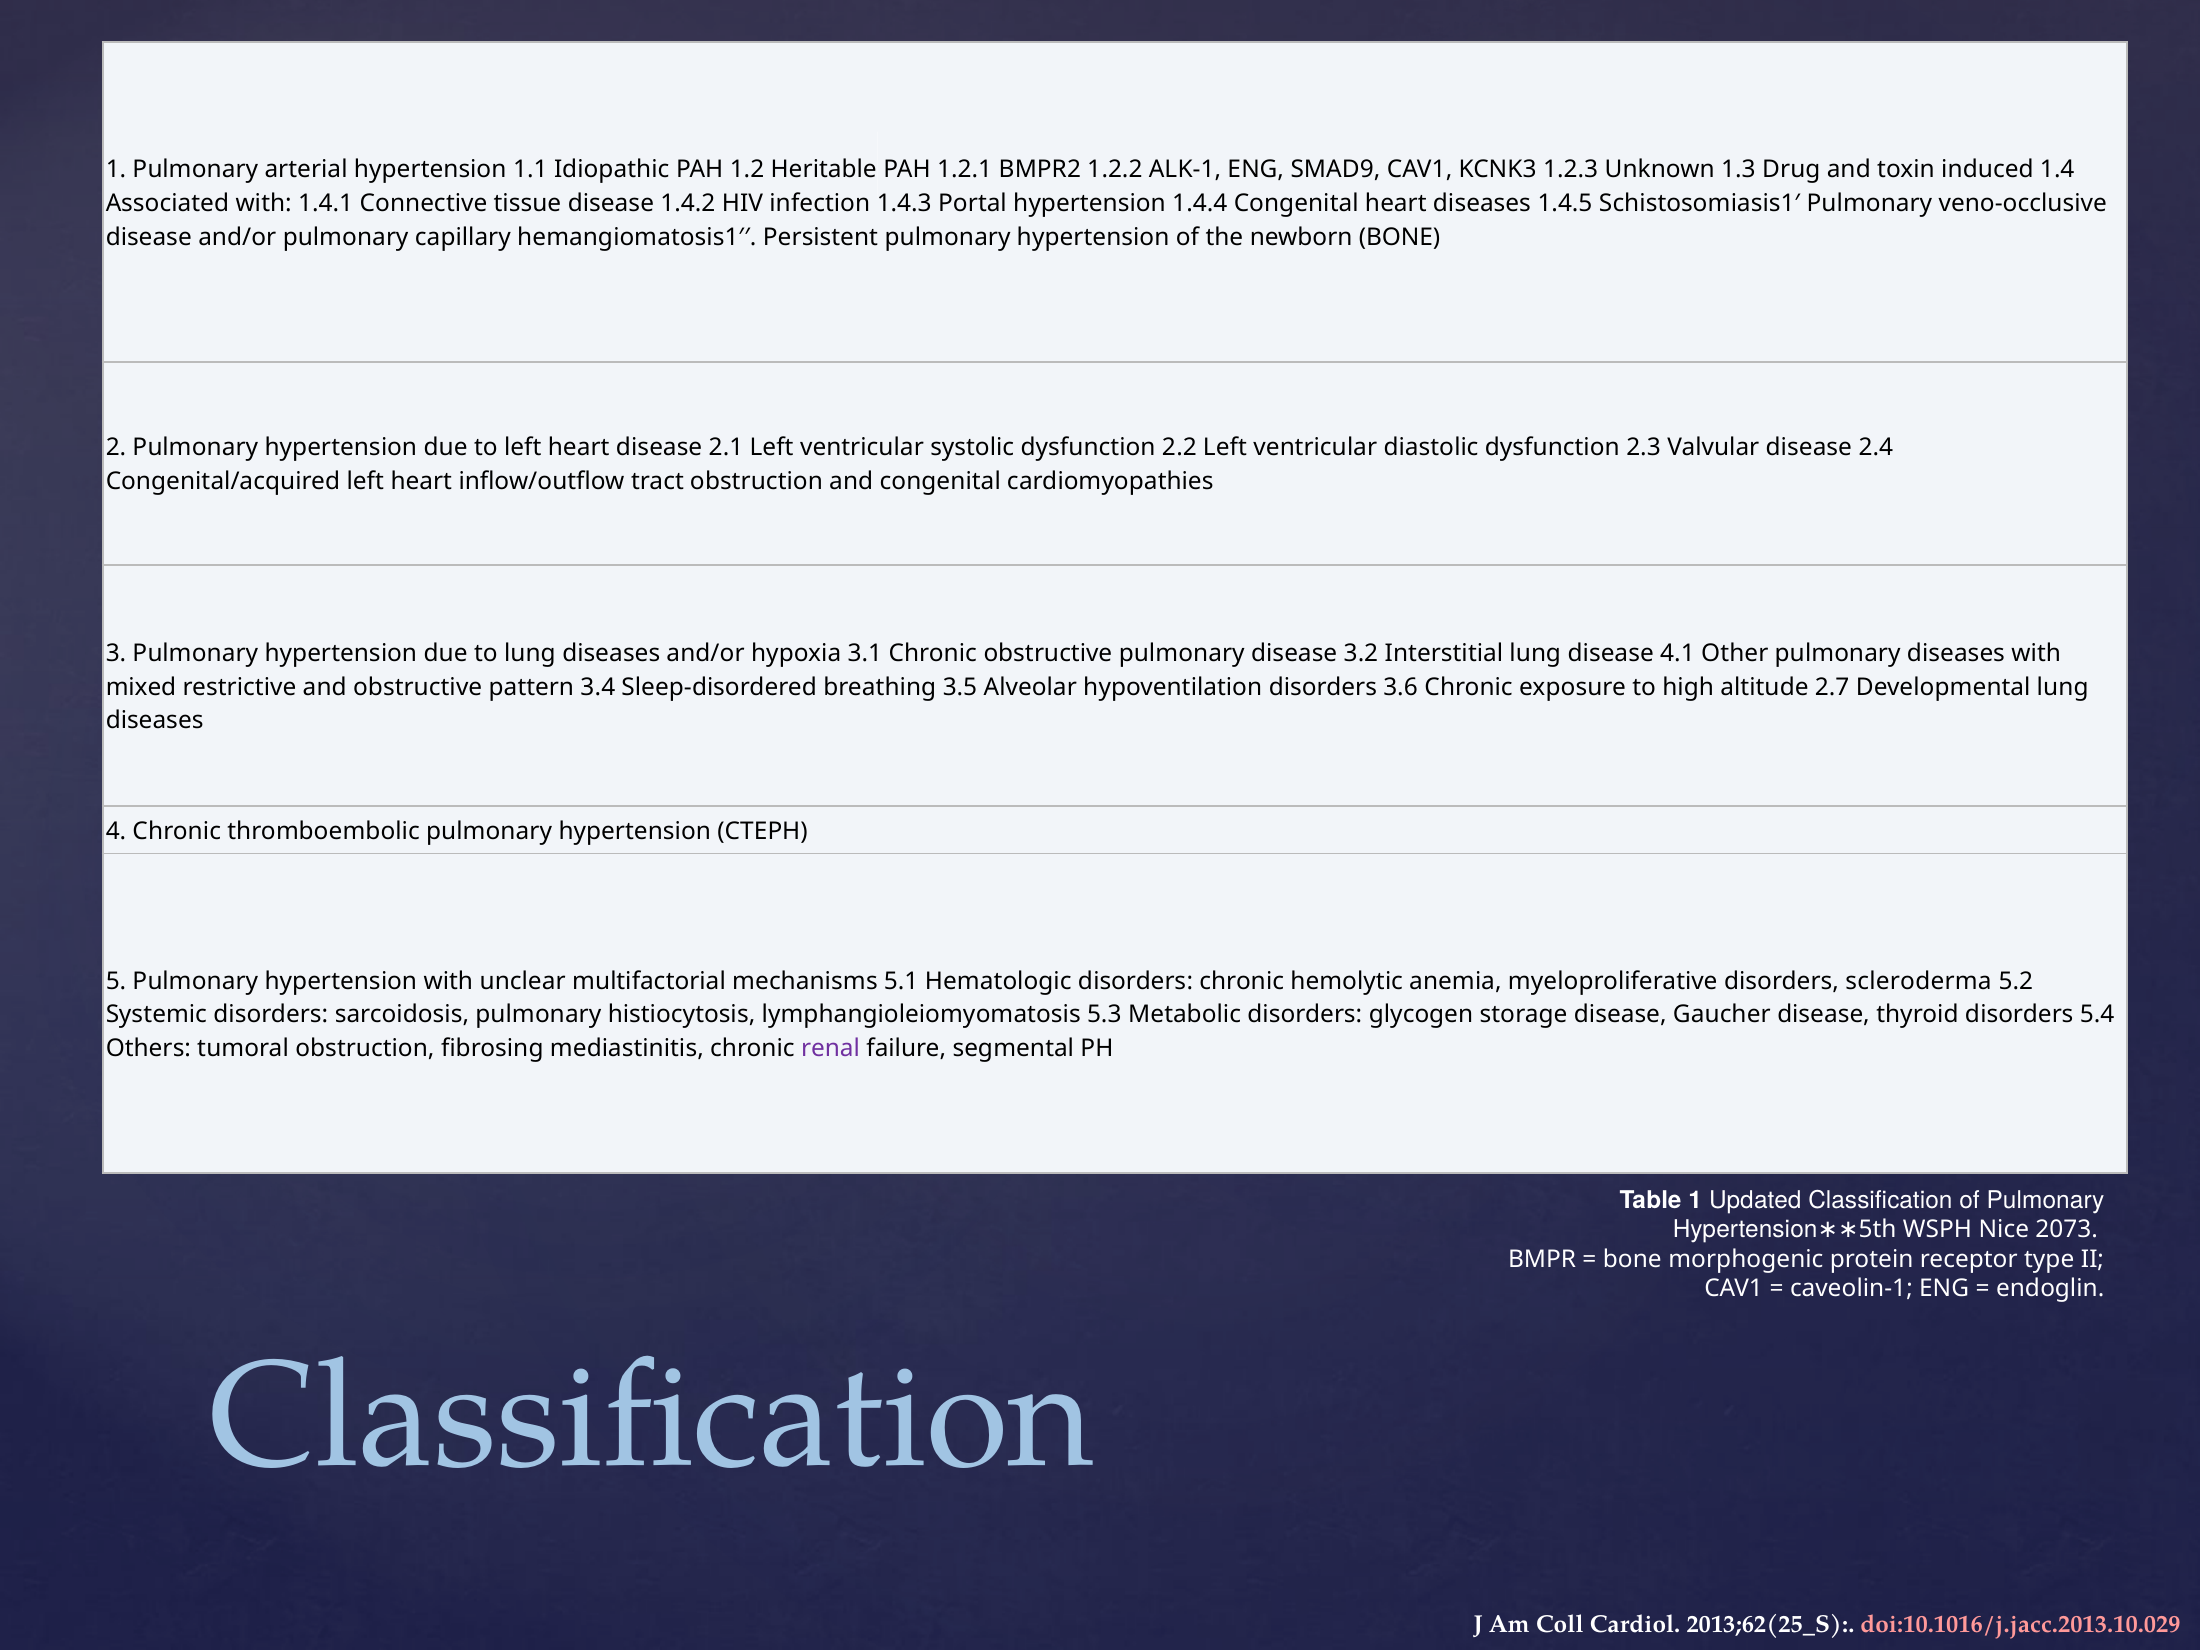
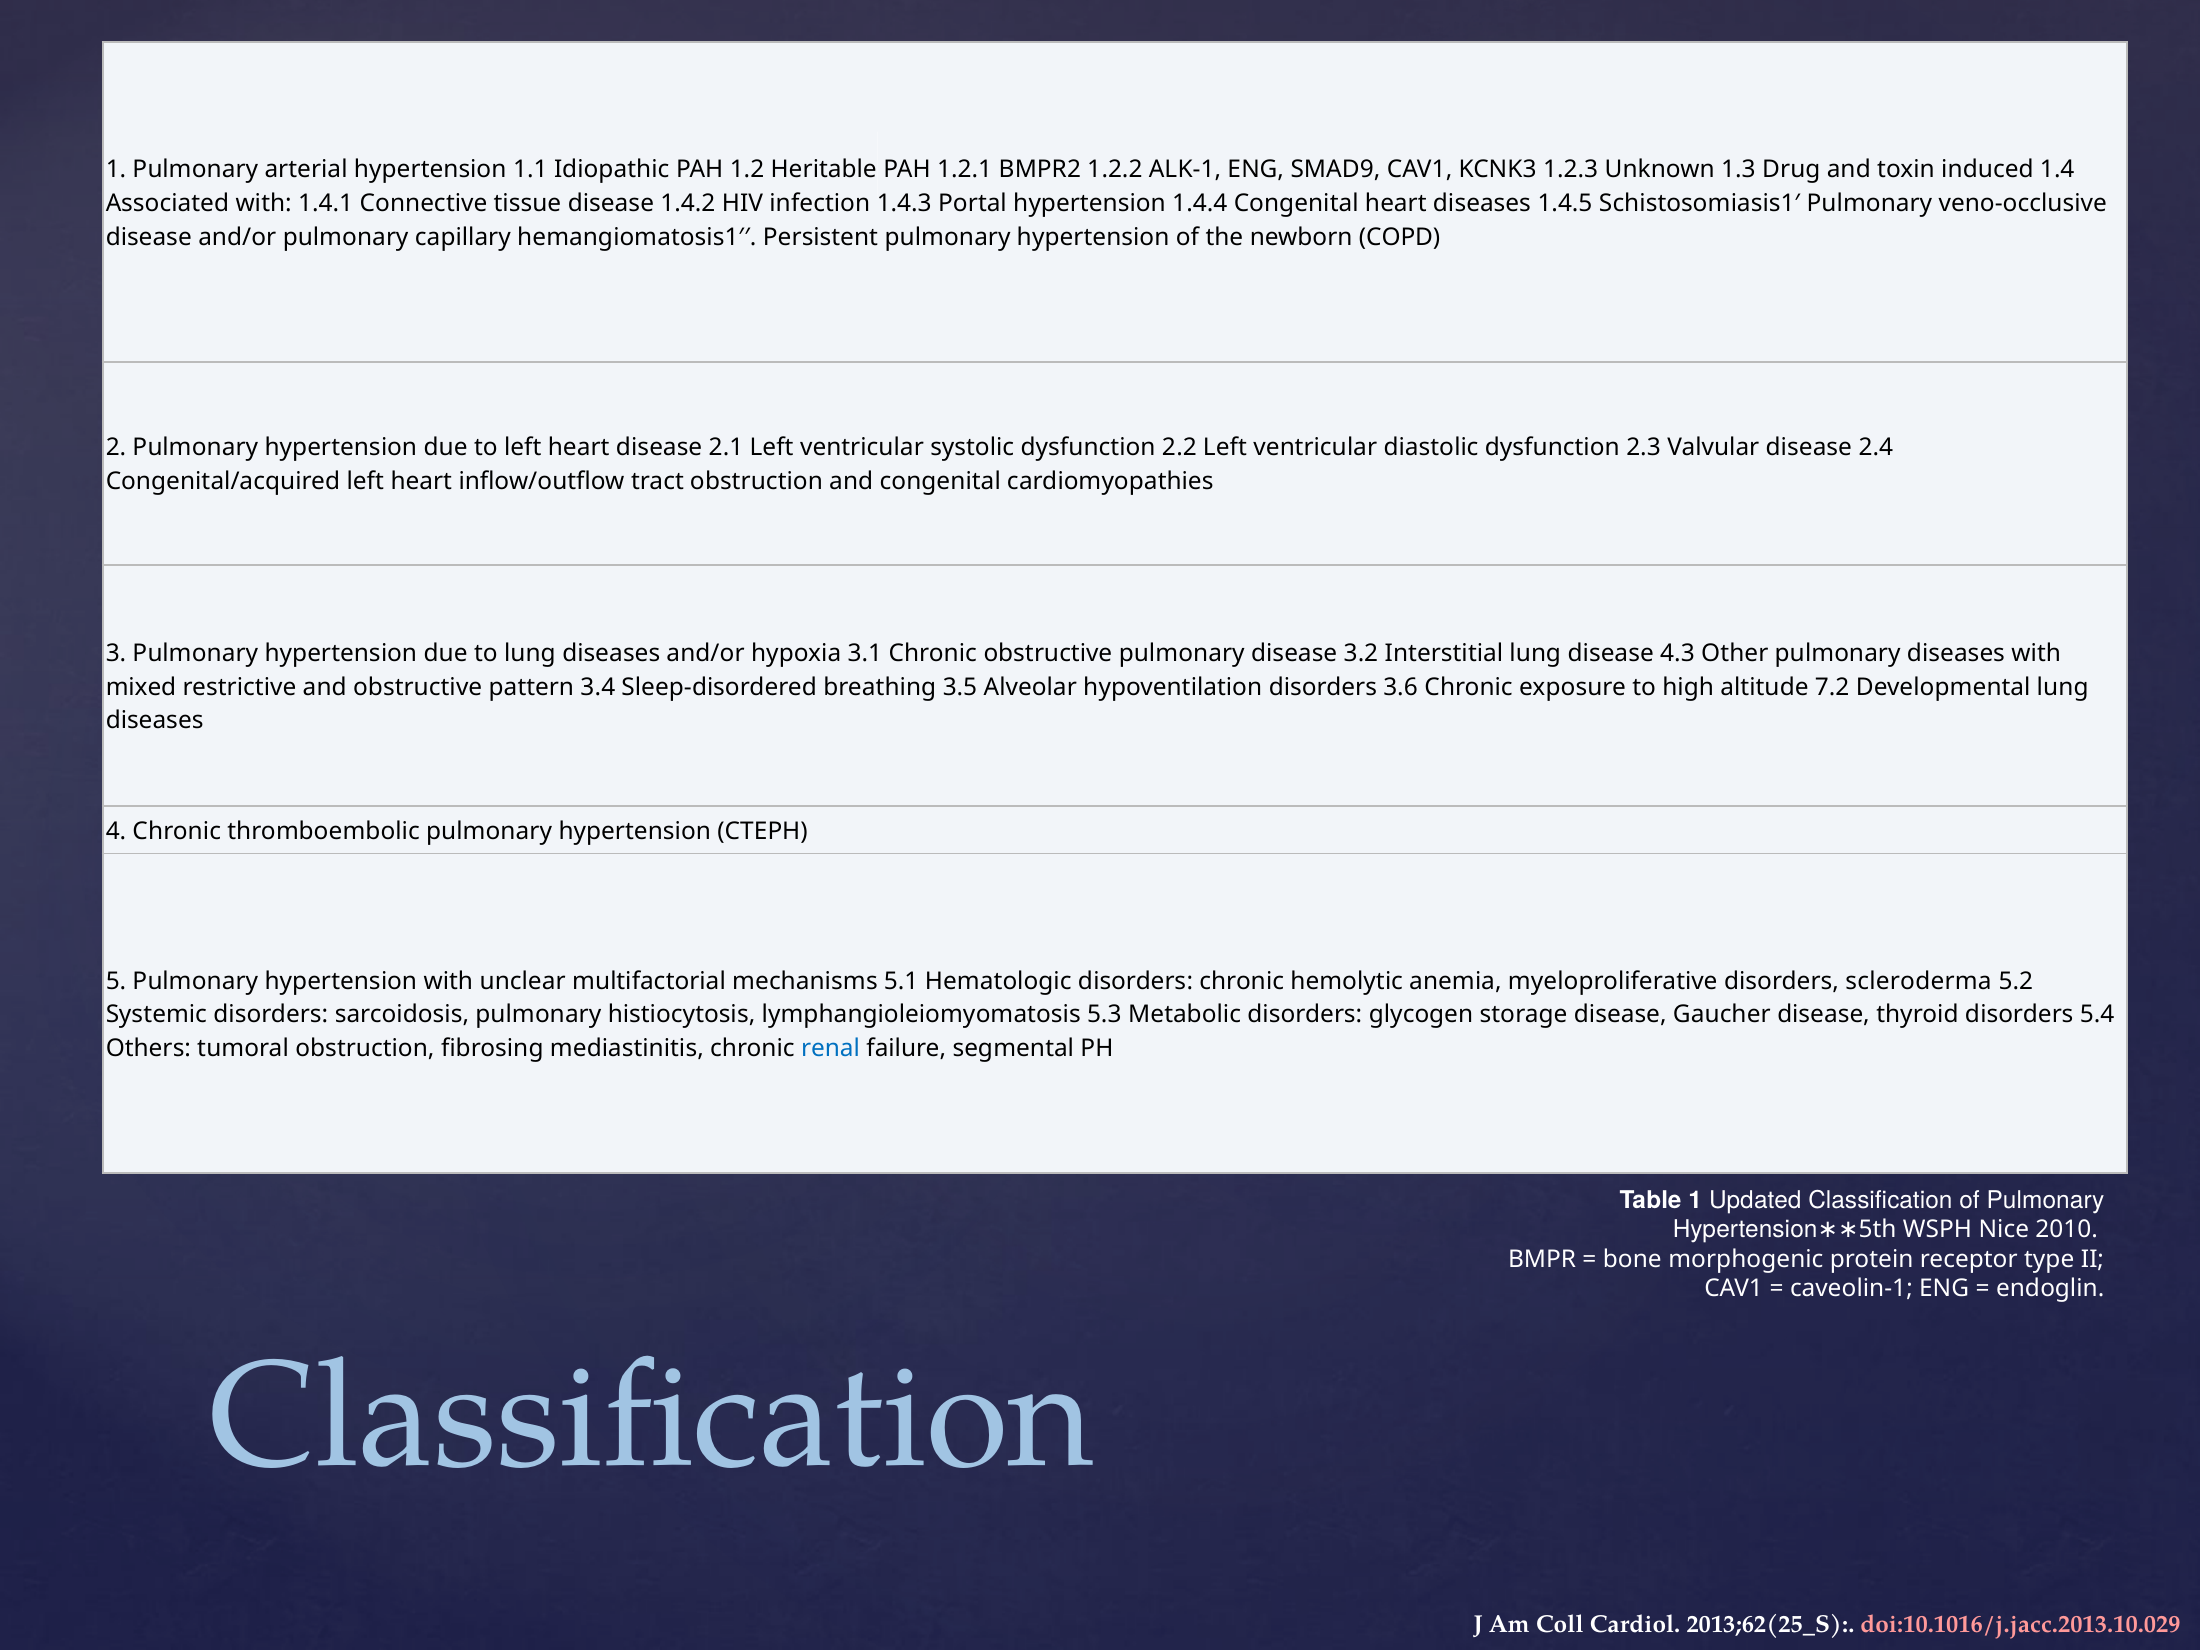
newborn BONE: BONE -> COPD (1400, 237)
4.1: 4.1 -> 4.3 (1678, 653)
2.7: 2.7 -> 7.2 (1832, 687)
renal colour: purple -> blue (831, 1049)
2073: 2073 -> 2010 (2067, 1230)
